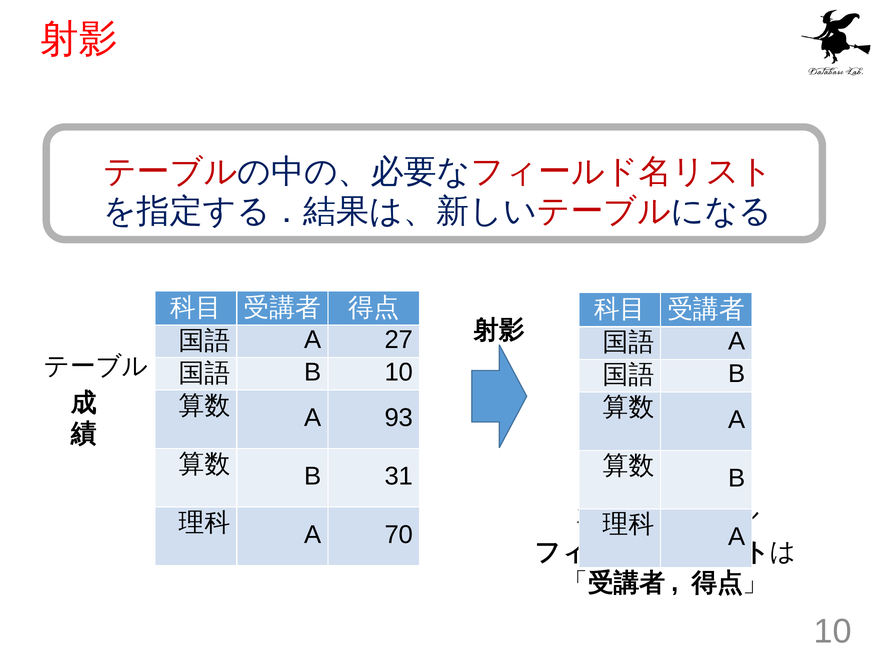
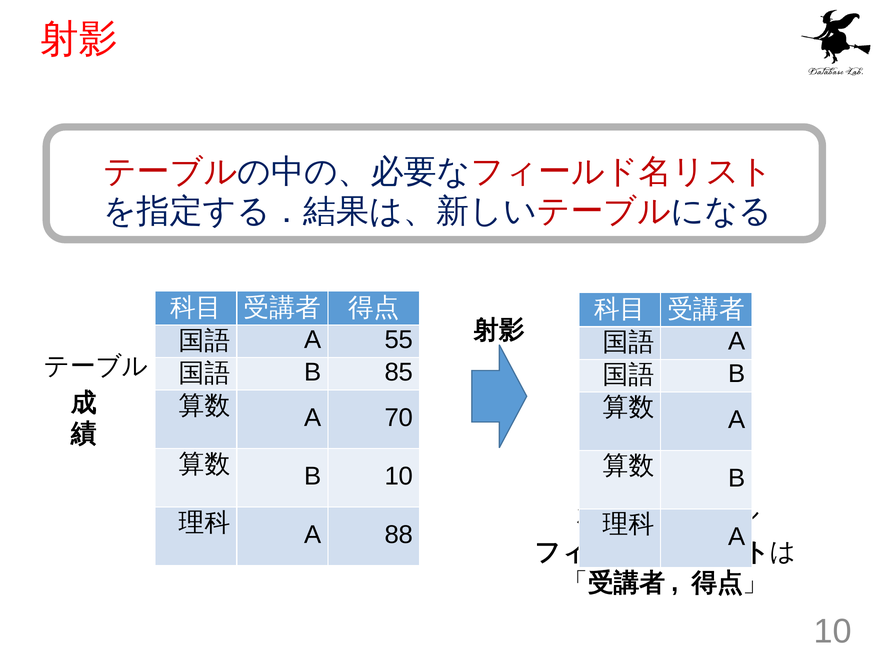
27: 27 -> 55 (399, 340)
B 10: 10 -> 85 (399, 372)
93: 93 -> 70 (399, 418)
B 31: 31 -> 10 (399, 476)
70: 70 -> 88 (399, 535)
